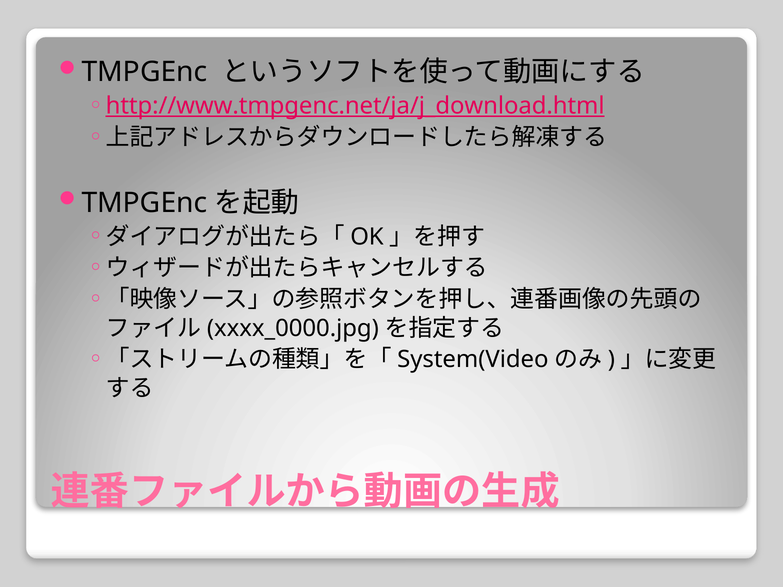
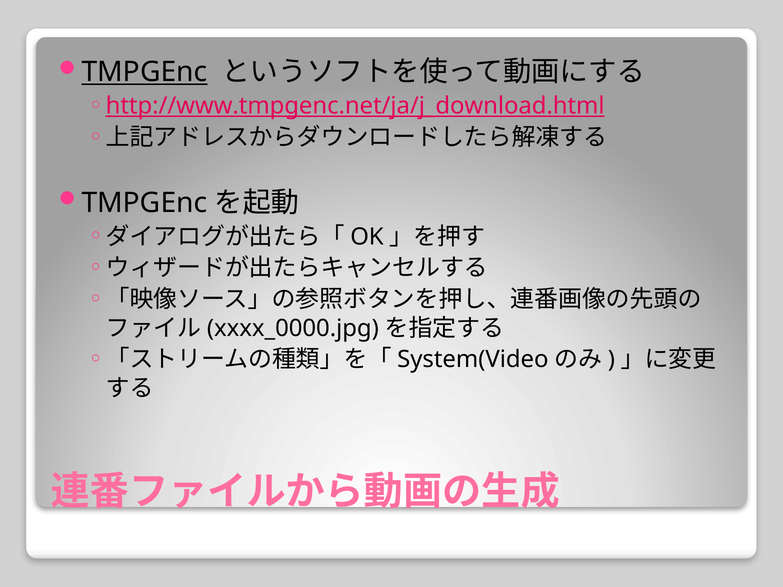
TMPGEnc underline: none -> present (144, 72)
